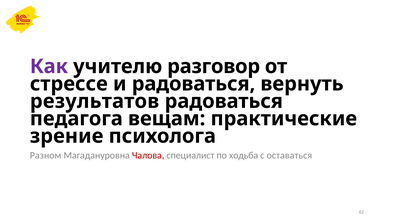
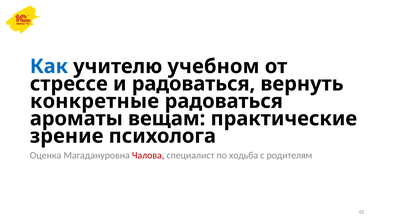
Как colour: purple -> blue (49, 66)
разговор: разговор -> учебном (213, 66)
результатов: результатов -> конкретные (95, 101)
педагога: педагога -> ароматы (76, 118)
Разном: Разном -> Оценка (46, 155)
оставаться: оставаться -> родителям (289, 155)
